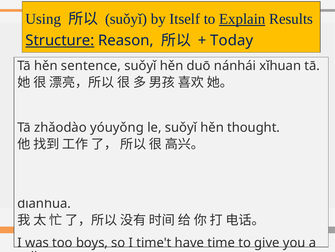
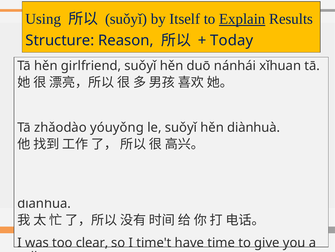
Structure underline: present -> none (60, 40)
sentence: sentence -> girlfriend (91, 66)
hěn thought: thought -> diànhuà (254, 127)
too boys: boys -> clear (92, 242)
